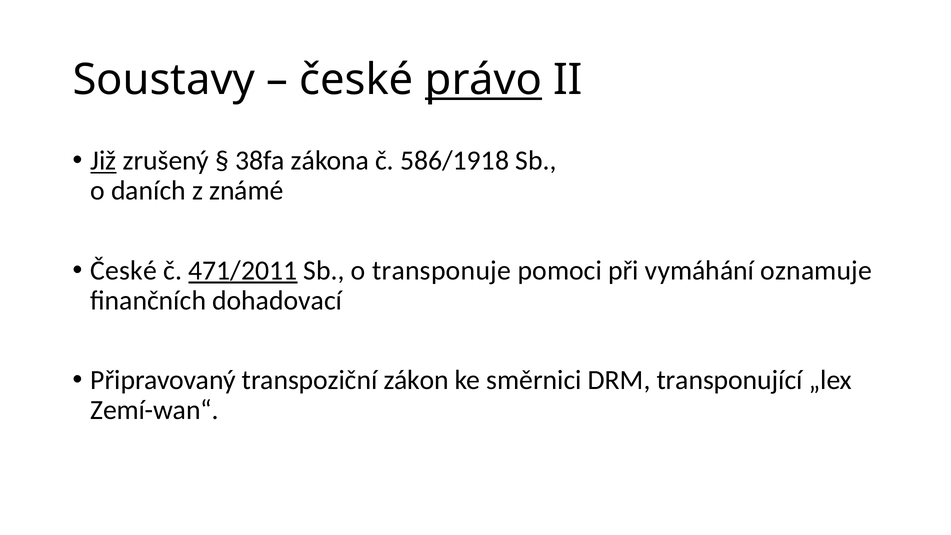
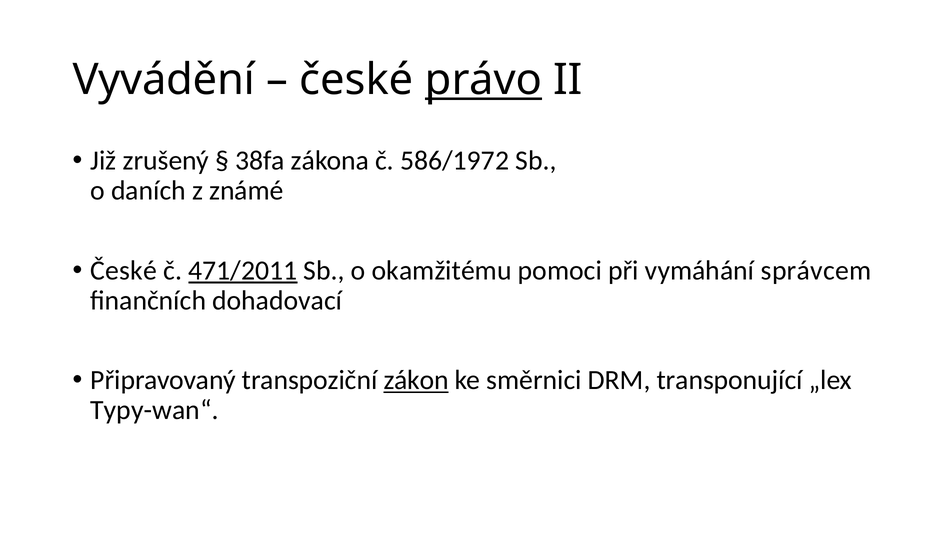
Soustavy: Soustavy -> Vyvádění (164, 80)
Již underline: present -> none (103, 161)
586/1918: 586/1918 -> 586/1972 (455, 161)
transponuje: transponuje -> okamžitému (442, 270)
oznamuje: oznamuje -> správcem (816, 270)
zákon underline: none -> present (416, 380)
Zemí-wan“: Zemí-wan“ -> Typy-wan“ (155, 410)
